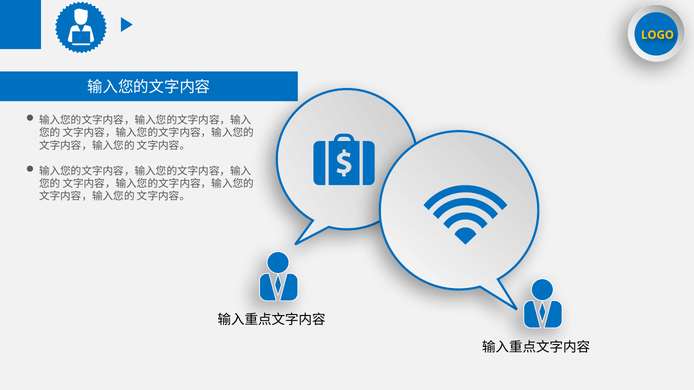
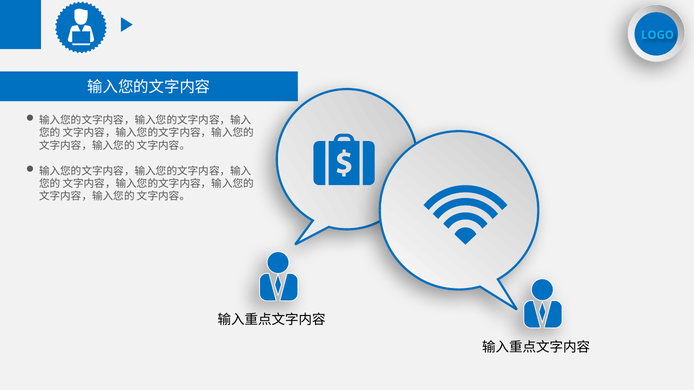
LOGO colour: yellow -> light blue (657, 35)
